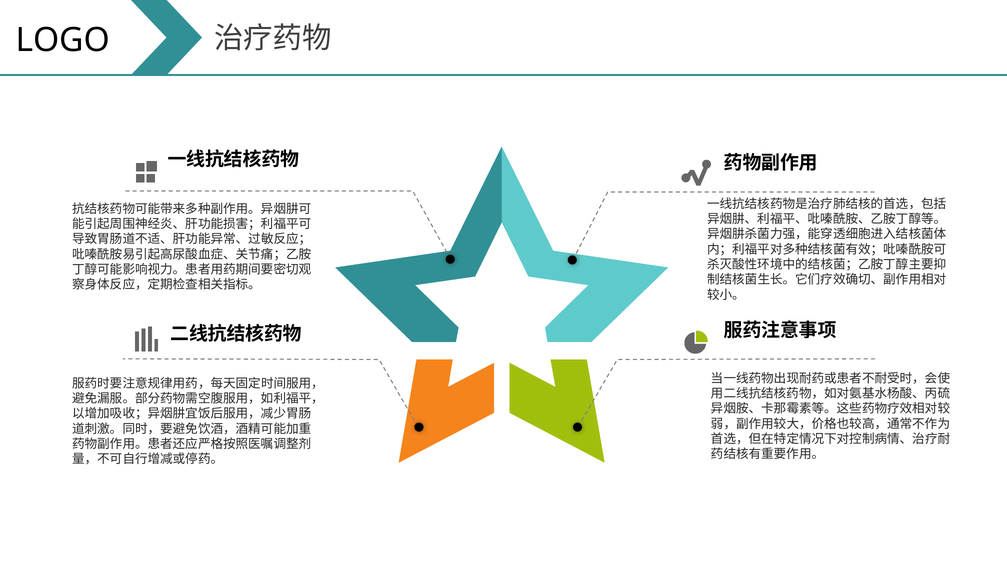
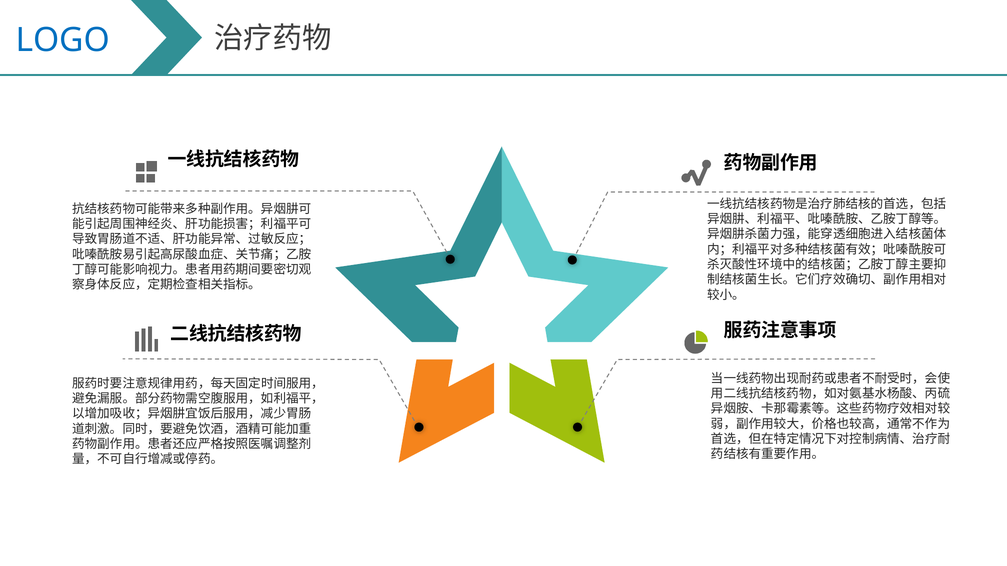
LOGO colour: black -> blue (63, 40)
